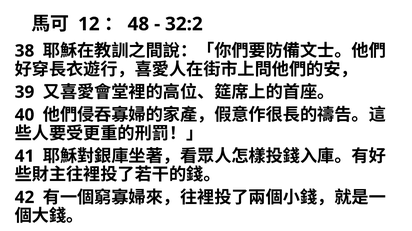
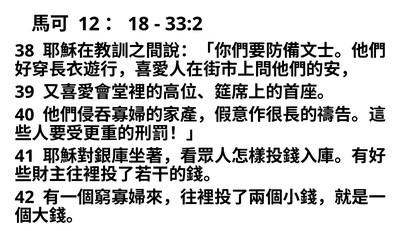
48: 48 -> 18 (138, 24)
32:2: 32:2 -> 33:2 (184, 24)
